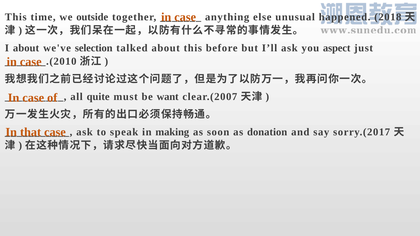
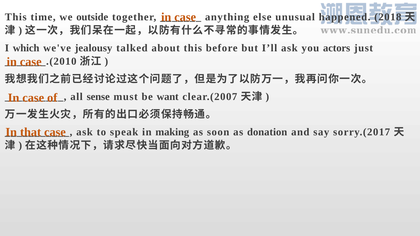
I about: about -> which (26, 48)
selection: selection -> jealousy (94, 48)
aspect: aspect -> actors (337, 48)
quite: quite -> sense (98, 97)
